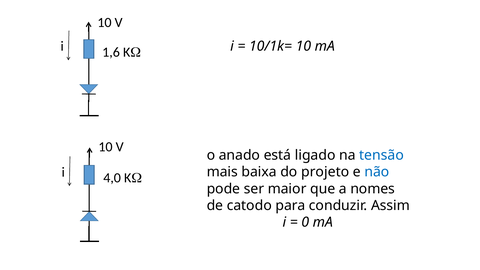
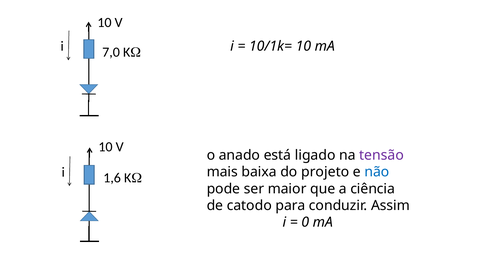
1,6: 1,6 -> 7,0 (111, 52)
tensão colour: blue -> purple (382, 155)
4,0: 4,0 -> 1,6 (112, 178)
nomes: nomes -> ciência (373, 189)
